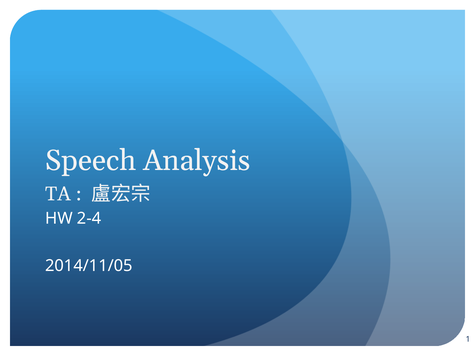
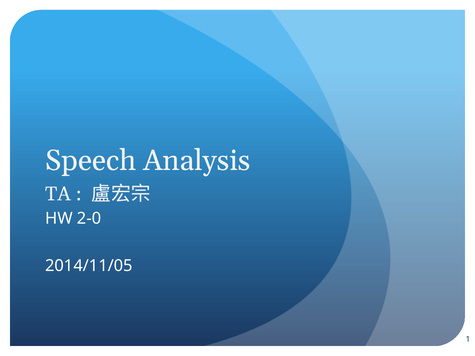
2-4: 2-4 -> 2-0 (89, 219)
